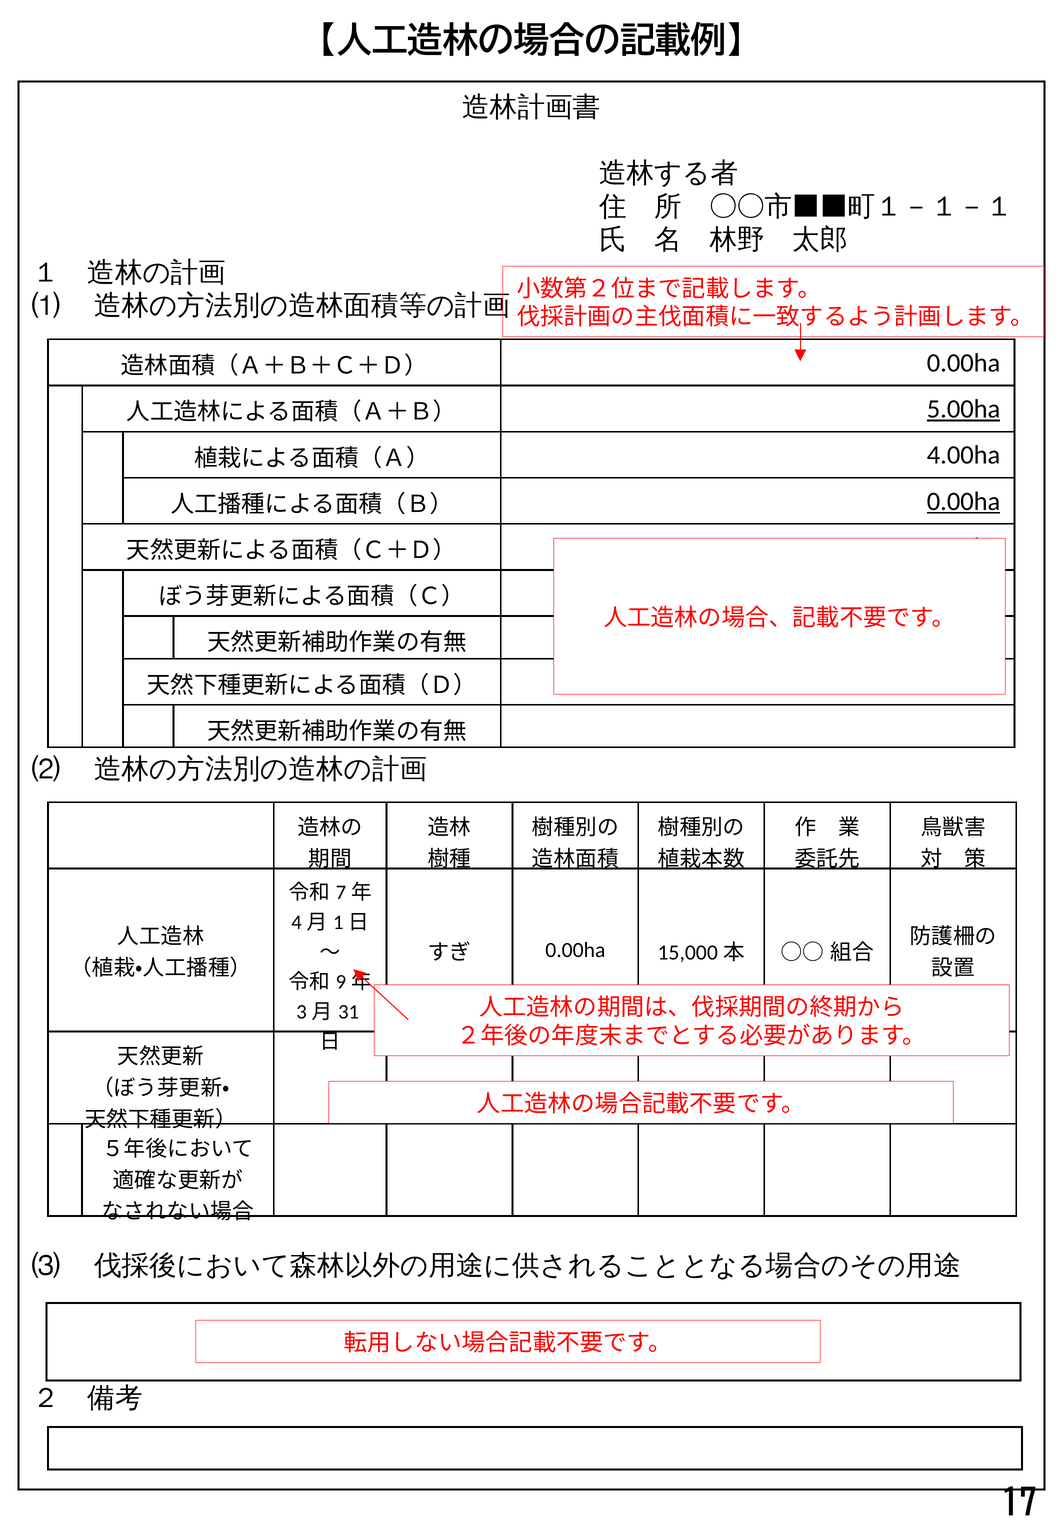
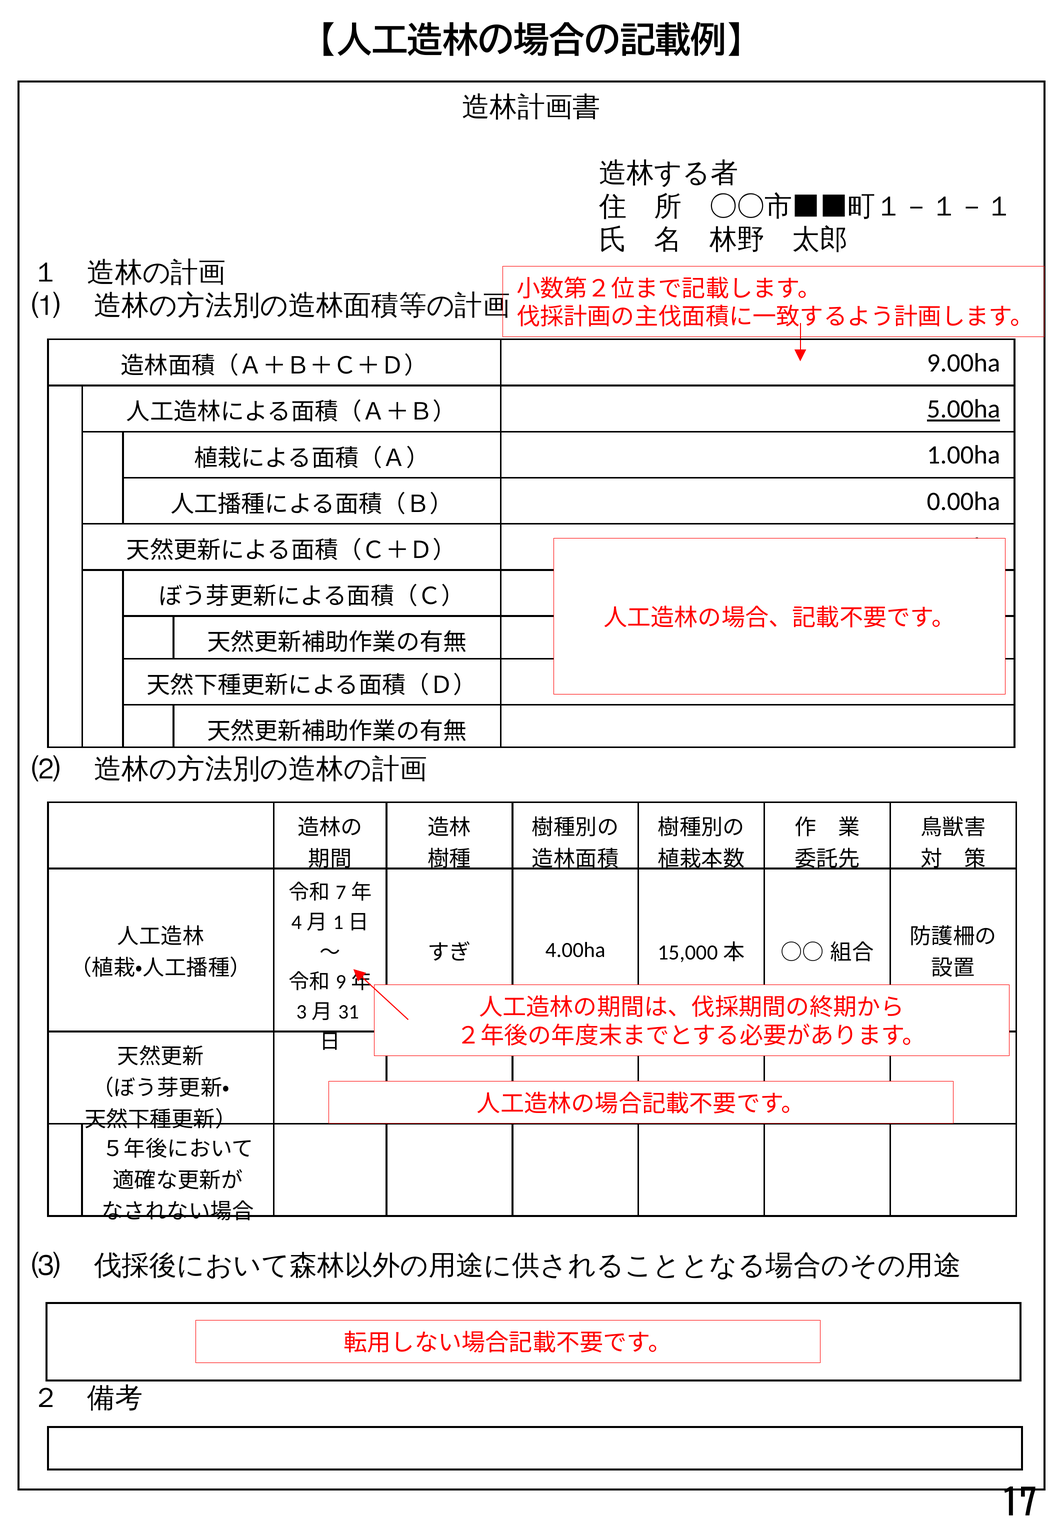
0.00ha: 0.00ha -> 9.00ha (964, 363)
4.00ha: 4.00ha -> 1.00ha (964, 455)
0.00ha underline: present -> none (964, 501)
0.00ha: 0.00ha -> 4.00ha (575, 950)
